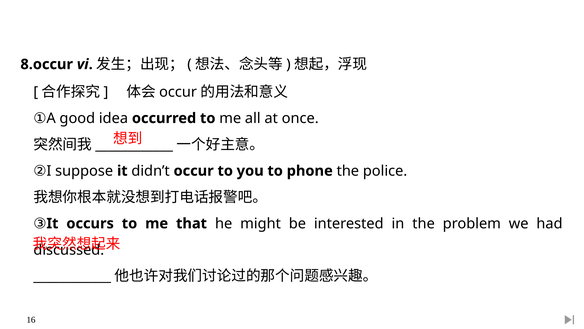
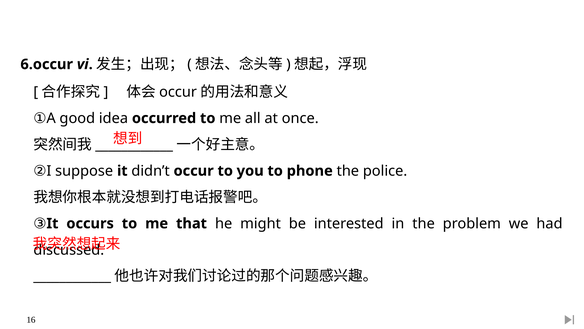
8.occur: 8.occur -> 6.occur (47, 64)
